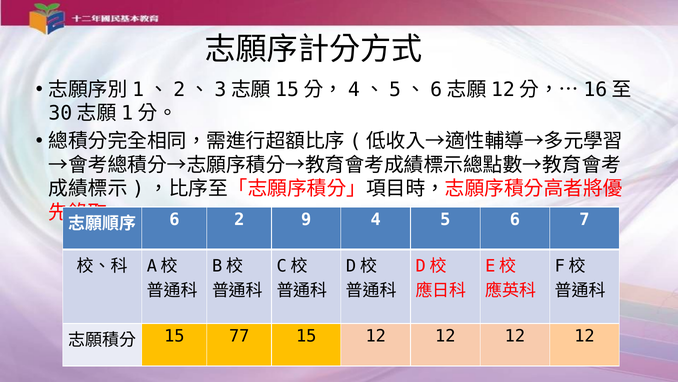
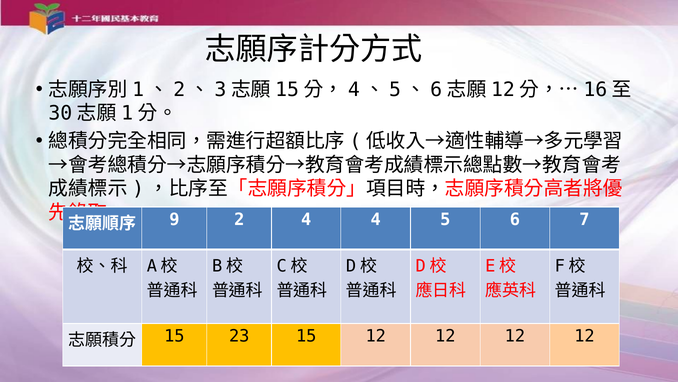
6: 6 -> 9 (174, 219)
2 9: 9 -> 4 (306, 219)
77: 77 -> 23 (239, 336)
